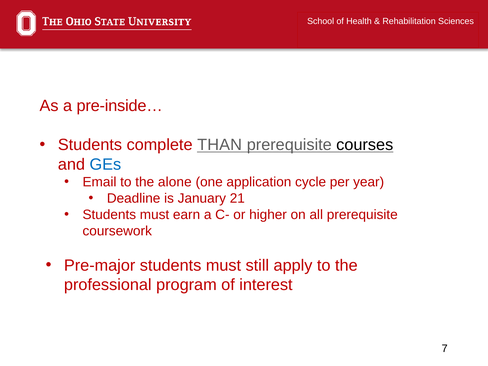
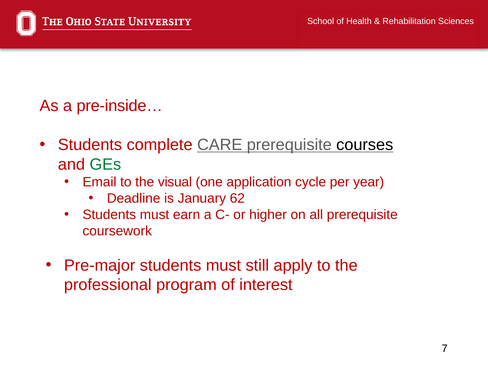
THAN: THAN -> CARE (220, 145)
GEs colour: blue -> green (105, 164)
alone: alone -> visual (175, 182)
21: 21 -> 62 (237, 198)
